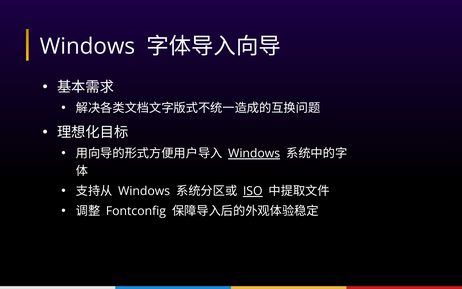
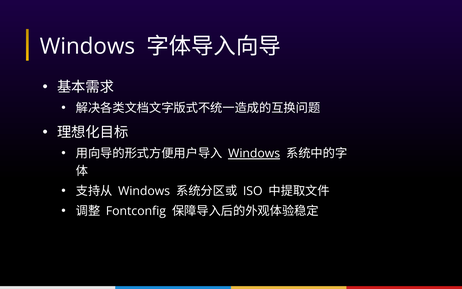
ISO underline: present -> none (253, 191)
